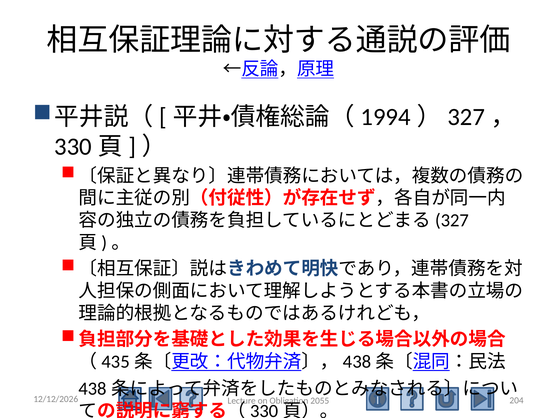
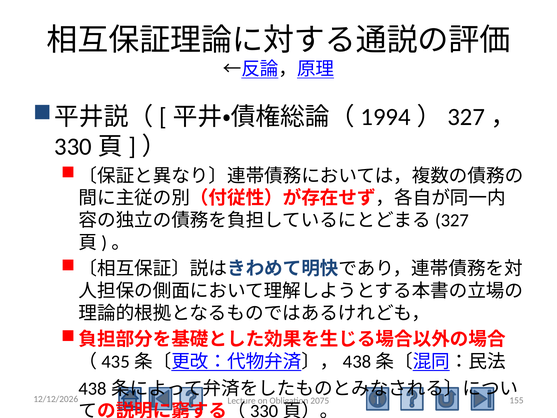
204: 204 -> 155 (517, 400)
2055: 2055 -> 2075 (320, 400)
